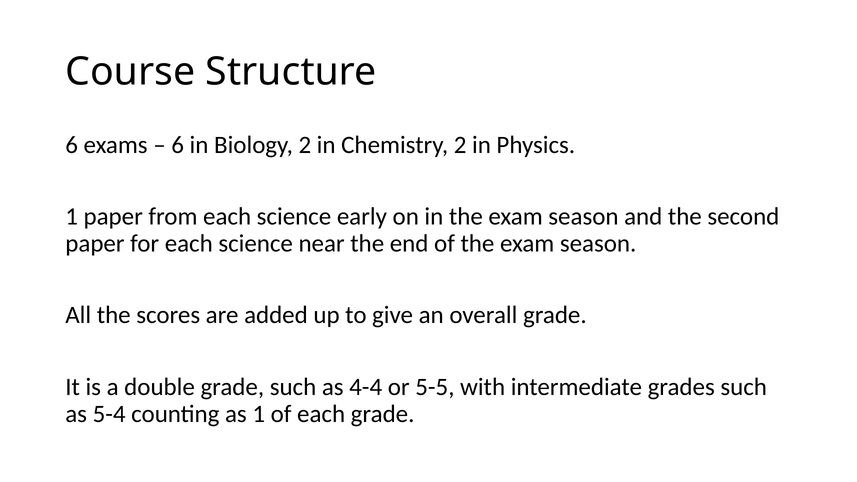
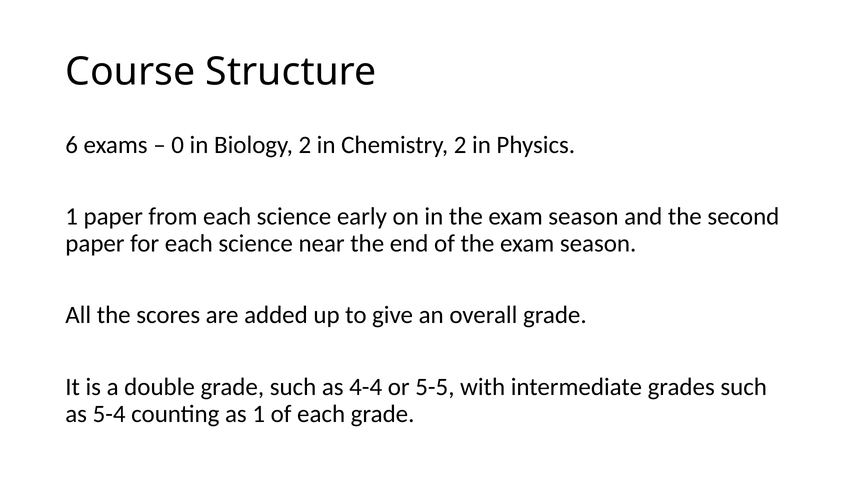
6: 6 -> 0 (178, 145)
